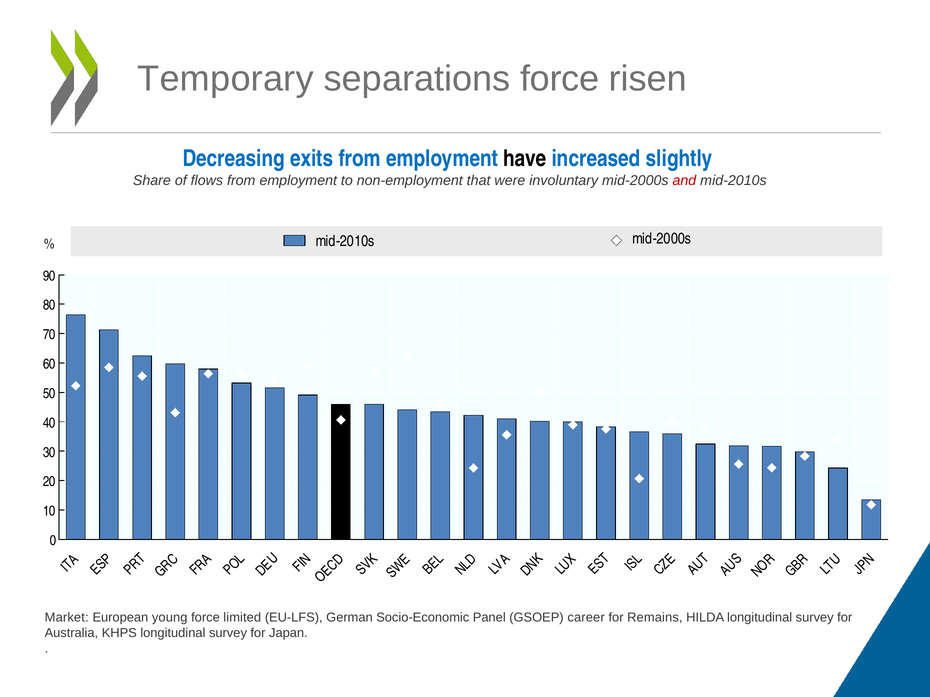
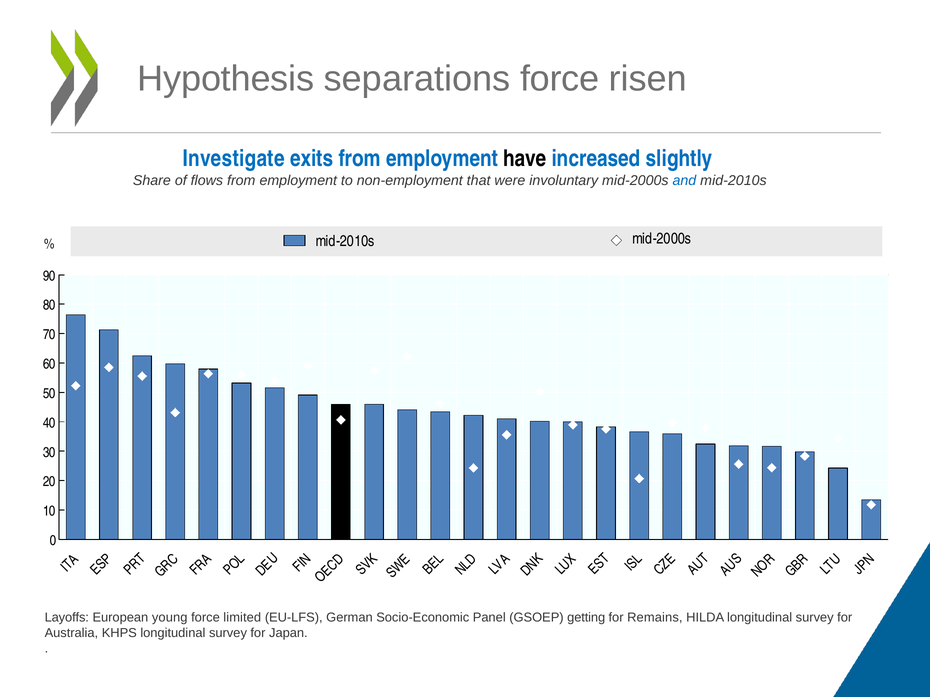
Temporary: Temporary -> Hypothesis (226, 79)
Decreasing: Decreasing -> Investigate (234, 159)
and colour: red -> blue (684, 181)
Market: Market -> Layoffs (67, 618)
career: career -> getting (586, 618)
